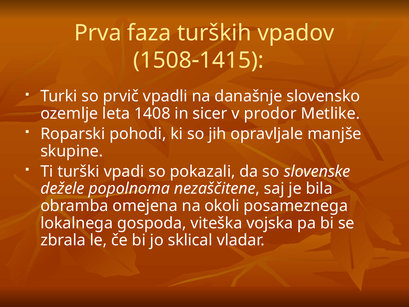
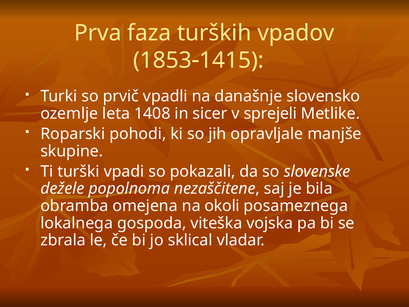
1508: 1508 -> 1853 (162, 60)
prodor: prodor -> sprejeli (270, 113)
